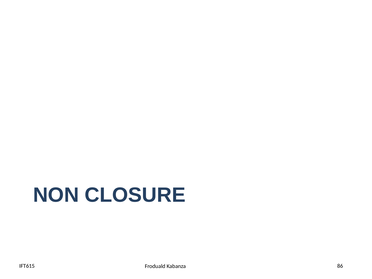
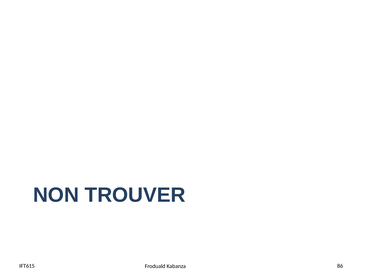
CLOSURE: CLOSURE -> TROUVER (135, 195)
